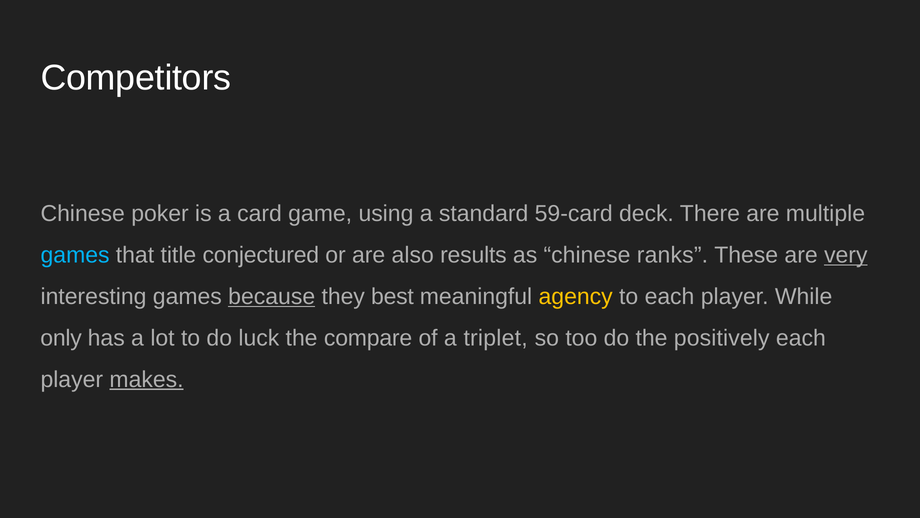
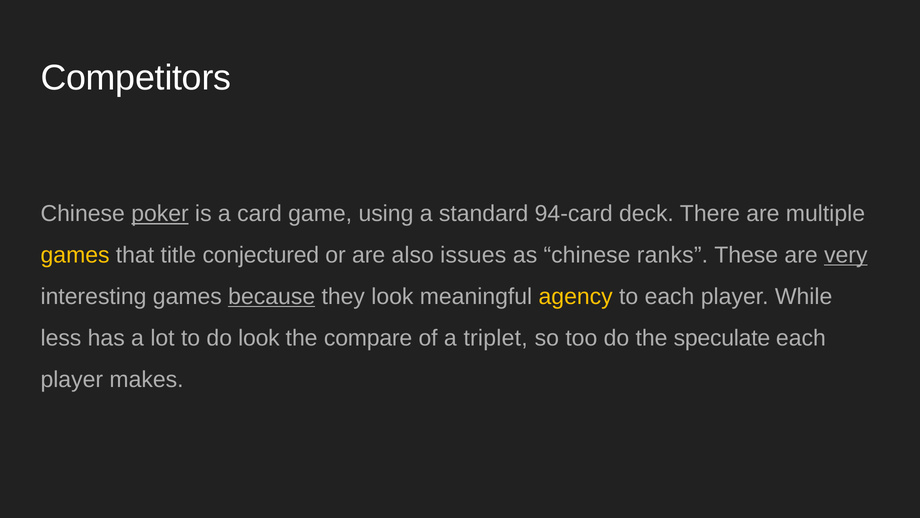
poker underline: none -> present (160, 214)
59-card: 59-card -> 94-card (574, 214)
games colour: light blue -> yellow (75, 255)
results: results -> issues (473, 255)
they best: best -> look (392, 296)
only: only -> less (61, 338)
do luck: luck -> look (259, 338)
positively: positively -> speculate (722, 338)
makes underline: present -> none (147, 379)
